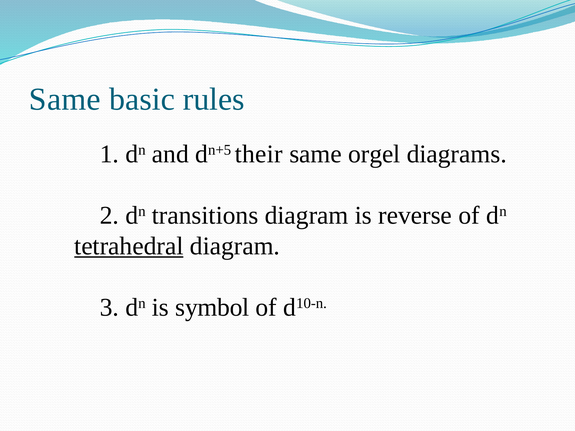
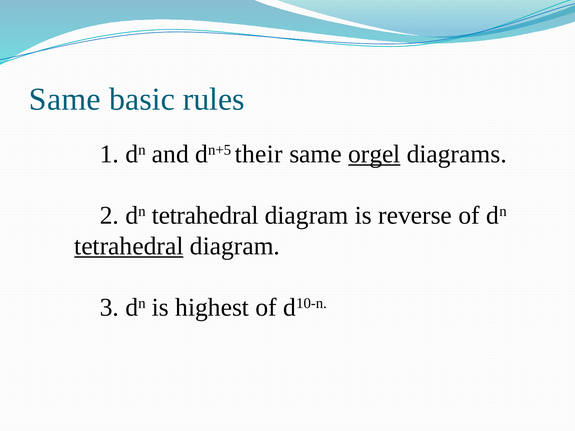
orgel underline: none -> present (374, 154)
2 dn transitions: transitions -> tetrahedral (205, 215)
symbol: symbol -> highest (212, 307)
